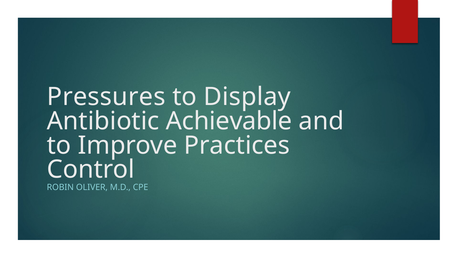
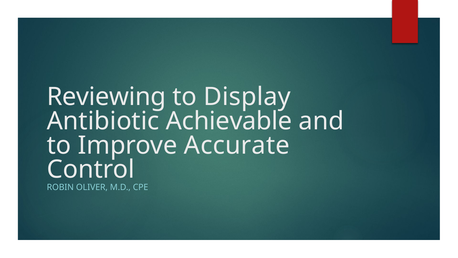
Pressures: Pressures -> Reviewing (106, 97)
Practices: Practices -> Accurate (237, 145)
